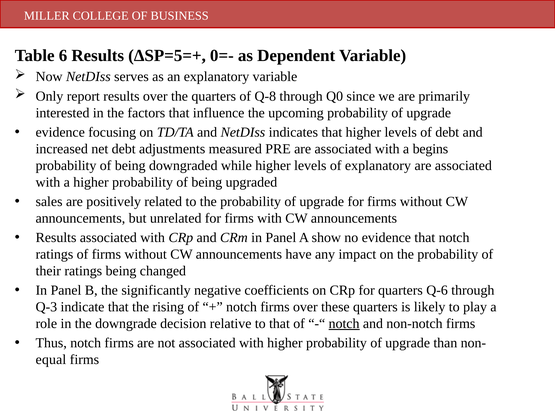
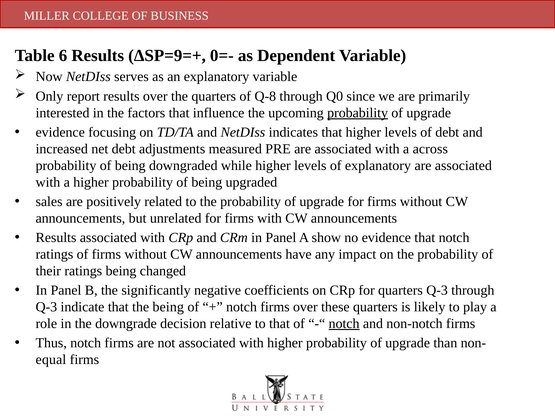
ΔSP=5=+: ΔSP=5=+ -> ΔSP=9=+ (167, 56)
probability underline: none -> present (358, 113)
begins: begins -> across (430, 149)
quarters Q-6: Q-6 -> Q-3 (437, 290)
the rising: rising -> being (168, 307)
